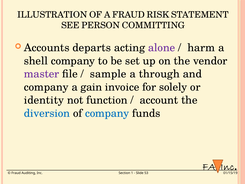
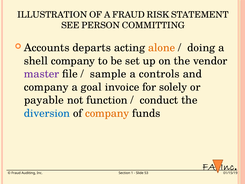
alone colour: purple -> orange (162, 48)
harm: harm -> doing (201, 48)
through: through -> controls (159, 74)
gain: gain -> goal (91, 87)
identity: identity -> payable (44, 100)
account: account -> conduct (159, 100)
company colour: blue -> orange (107, 113)
